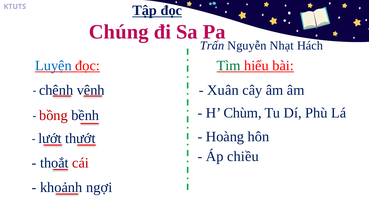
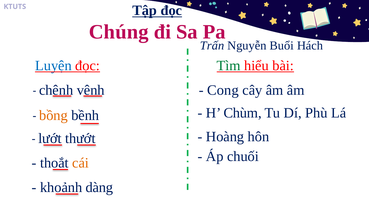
Nhạt: Nhạt -> Buổi (282, 46)
Xuân: Xuân -> Cong (223, 90)
bồng colour: red -> orange (53, 116)
chiều: chiều -> chuối (243, 157)
cái colour: red -> orange (81, 163)
ngợi: ngợi -> dàng (99, 188)
